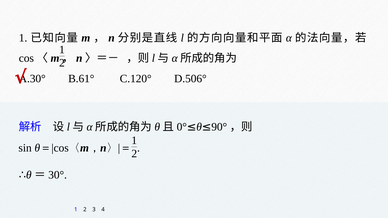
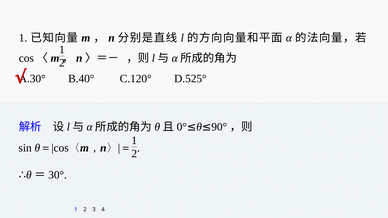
B.61°: B.61° -> B.40° (81, 79)
D.506°: D.506° -> D.525° (190, 79)
